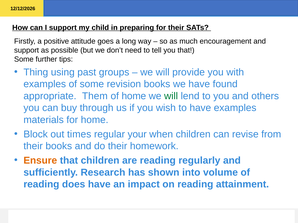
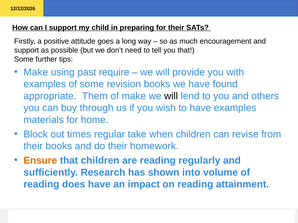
Thing: Thing -> Make (36, 72)
groups: groups -> require (114, 72)
of home: home -> make (134, 96)
will colour: green -> black (171, 96)
your: your -> take (137, 134)
